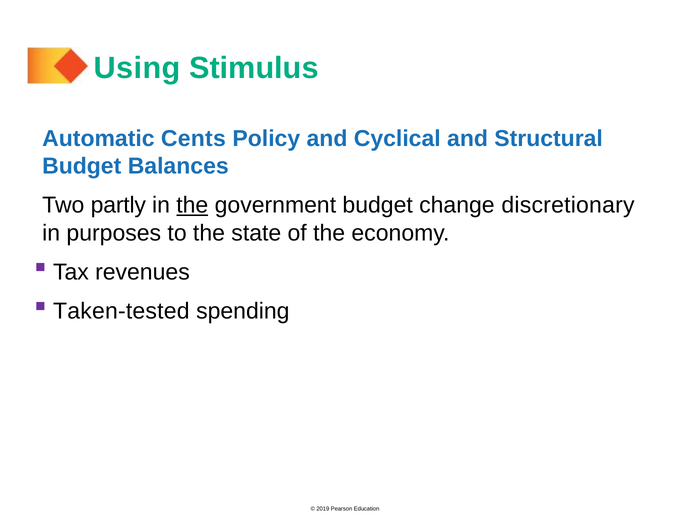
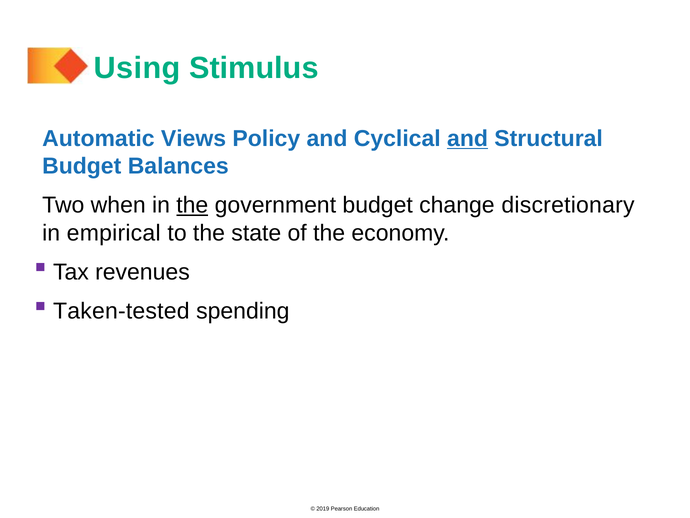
Cents: Cents -> Views (194, 138)
and underline: none -> present (468, 138)
partly: partly -> when (118, 205)
purposes: purposes -> empirical (114, 233)
